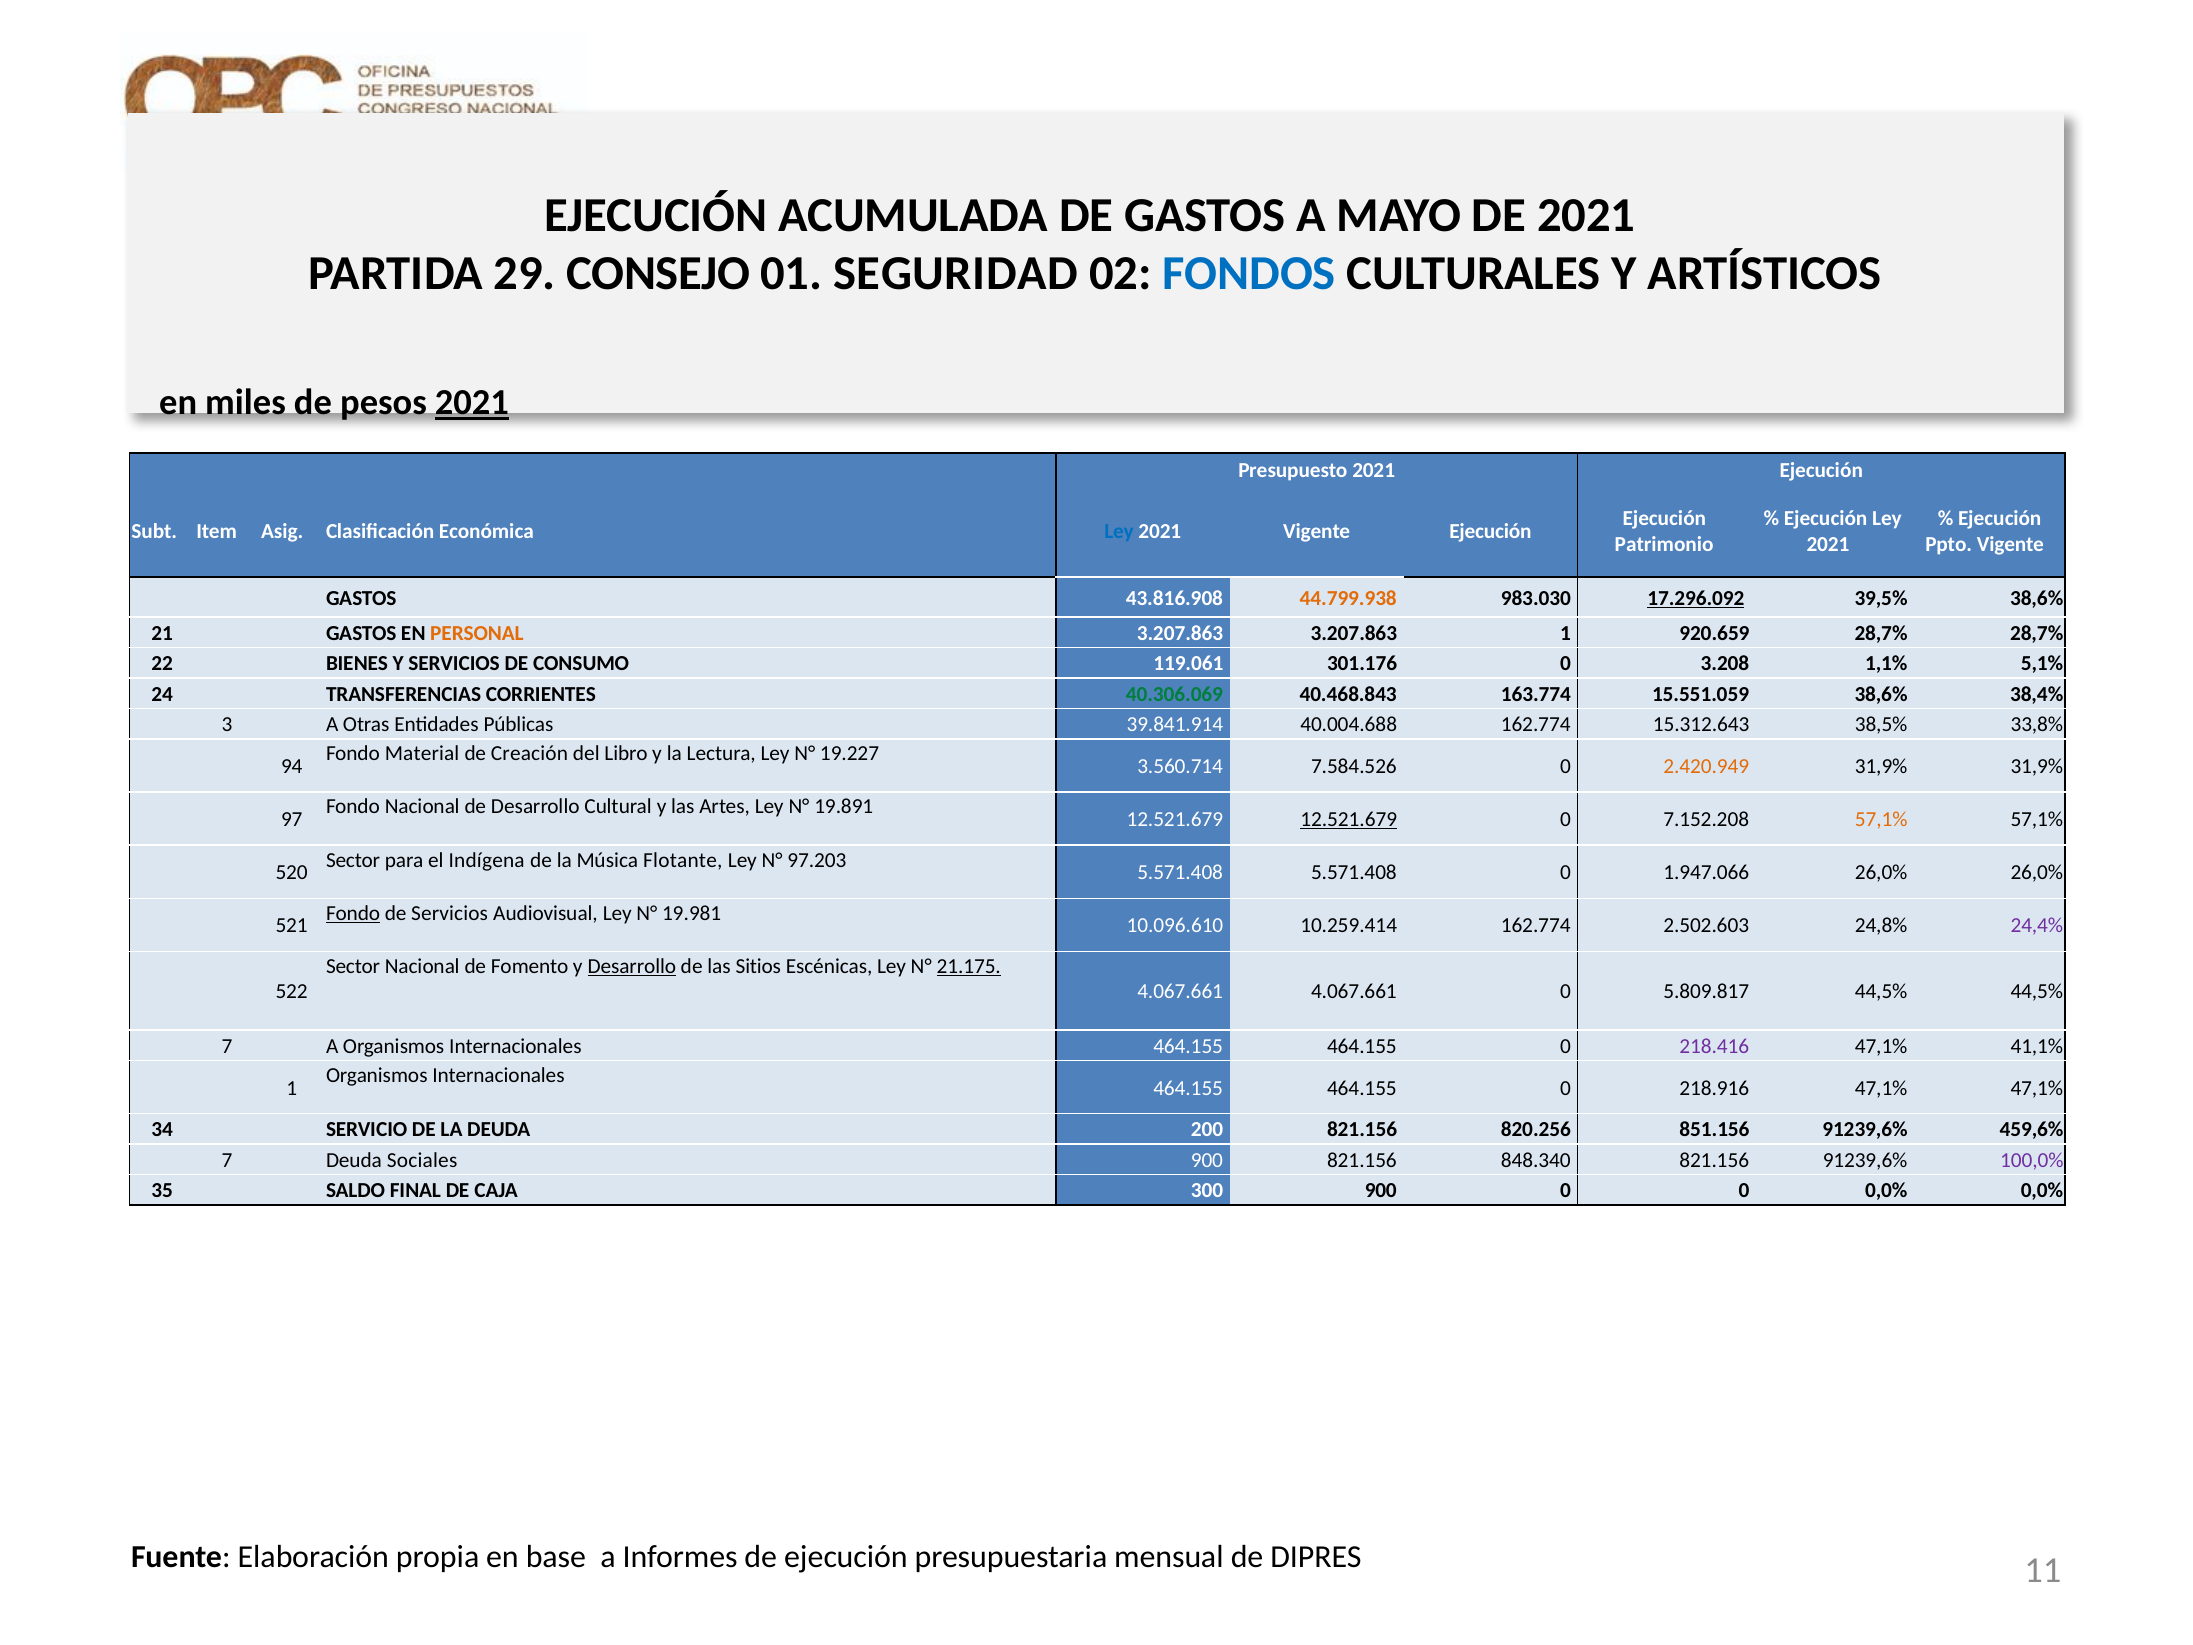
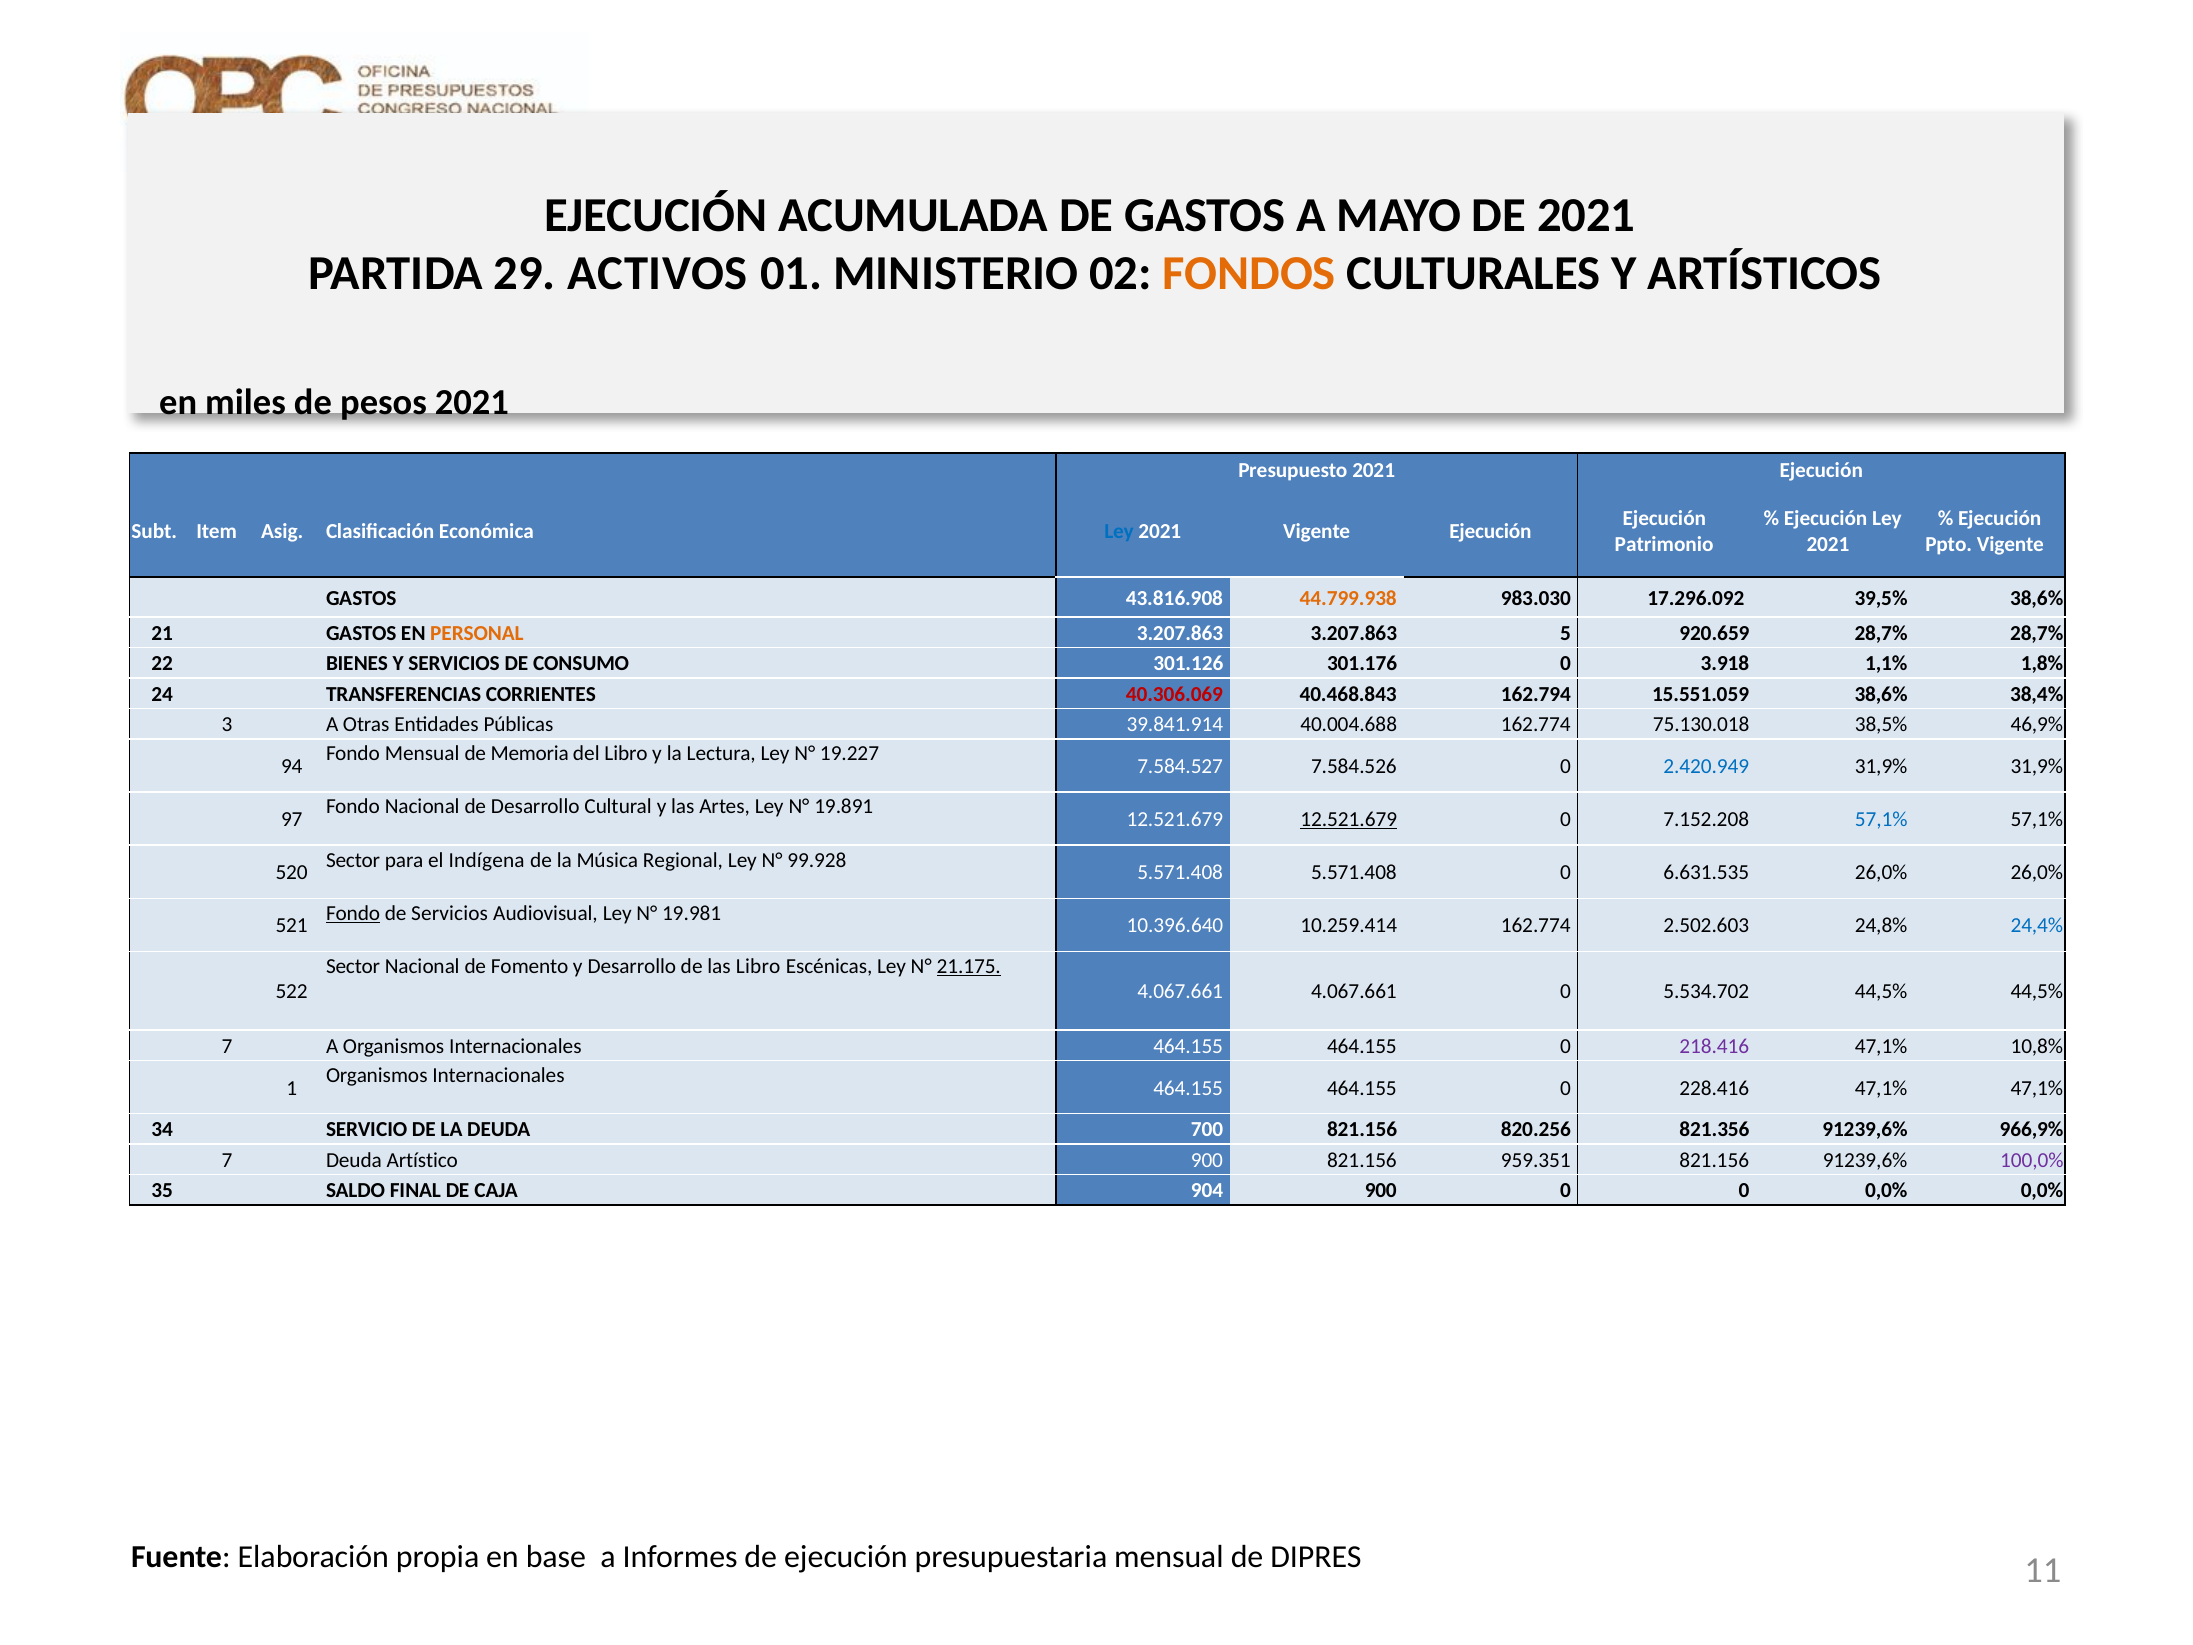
CONSEJO: CONSEJO -> ACTIVOS (658, 274)
SEGURIDAD: SEGURIDAD -> MINISTERIO (956, 274)
FONDOS colour: blue -> orange (1249, 274)
2021 underline: present -> none (472, 403)
17.296.092 underline: present -> none (1696, 598)
3.207.863 1: 1 -> 5 (1566, 633)
119.061: 119.061 -> 301.126 (1188, 664)
3.208: 3.208 -> 3.918 (1725, 664)
5,1%: 5,1% -> 1,8% (2042, 664)
40.306.069 colour: green -> red (1174, 694)
163.774: 163.774 -> 162.794 (1536, 694)
15.312.643: 15.312.643 -> 75.130.018 (1701, 725)
33,8%: 33,8% -> 46,9% (2037, 725)
Fondo Material: Material -> Mensual (422, 754)
Creación: Creación -> Memoria (530, 754)
3.560.714: 3.560.714 -> 7.584.527 (1180, 766)
2.420.949 colour: orange -> blue (1706, 766)
57,1% colour: orange -> blue (1881, 819)
Flotante: Flotante -> Regional (683, 860)
97.203: 97.203 -> 99.928 (817, 860)
1.947.066: 1.947.066 -> 6.631.535 (1706, 873)
10.096.610: 10.096.610 -> 10.396.640 (1175, 926)
24,4% colour: purple -> blue (2037, 926)
Desarrollo underline: present -> none (632, 966)
las Sitios: Sitios -> Libro (758, 966)
5.809.817: 5.809.817 -> 5.534.702 (1706, 992)
41,1%: 41,1% -> 10,8% (2037, 1046)
218.916: 218.916 -> 228.416 (1714, 1088)
200: 200 -> 700 (1207, 1130)
851.156: 851.156 -> 821.356 (1714, 1130)
459,6%: 459,6% -> 966,9% (2032, 1130)
Sociales: Sociales -> Artístico (422, 1160)
848.340: 848.340 -> 959.351 (1536, 1160)
300: 300 -> 904 (1207, 1191)
